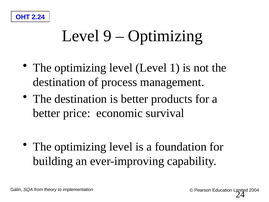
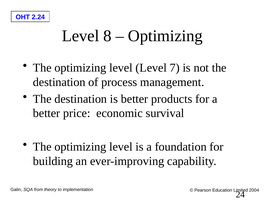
9: 9 -> 8 (107, 36)
1: 1 -> 7 (175, 68)
